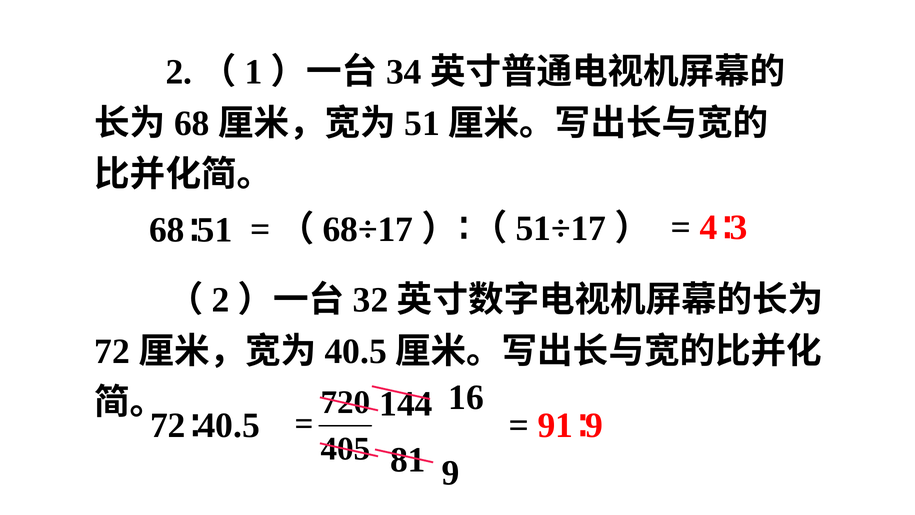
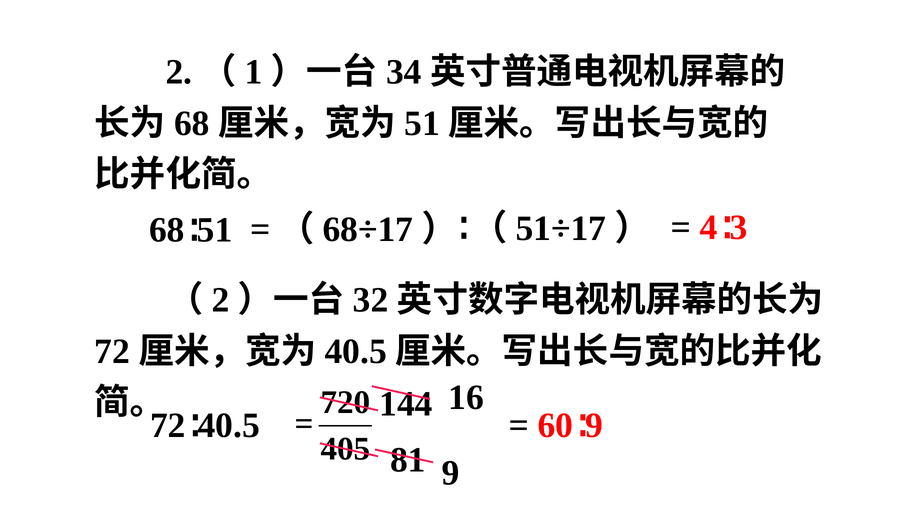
91: 91 -> 60 (555, 425)
